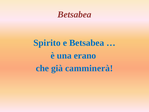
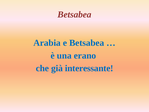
Spirito: Spirito -> Arabia (47, 43)
camminerà: camminerà -> interessante (89, 68)
